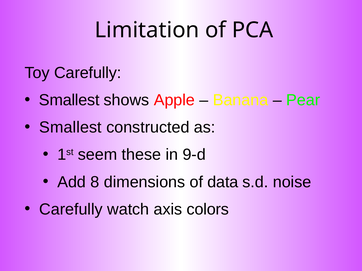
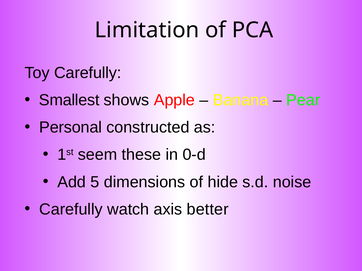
Smallest: Smallest -> Personal (71, 128)
9-d: 9-d -> 0-d (194, 155)
8: 8 -> 5 (95, 182)
data: data -> hide (223, 182)
colors: colors -> better (208, 210)
